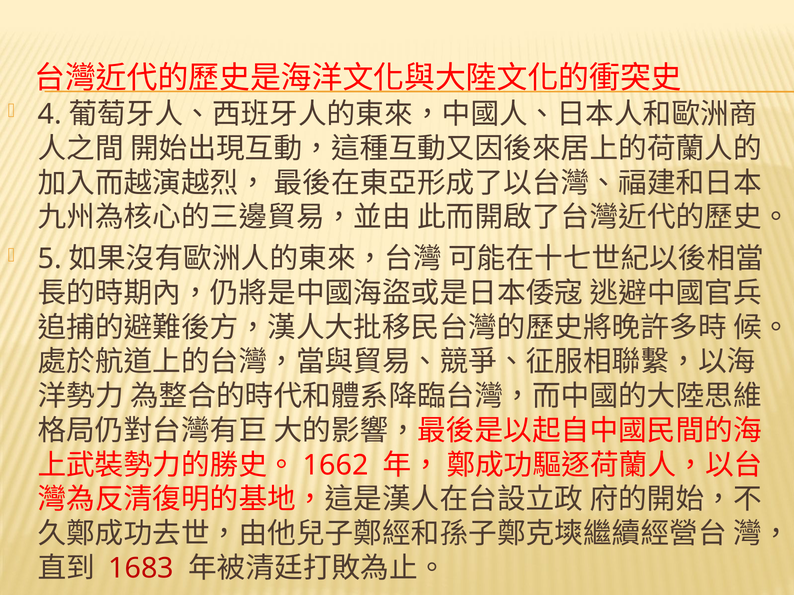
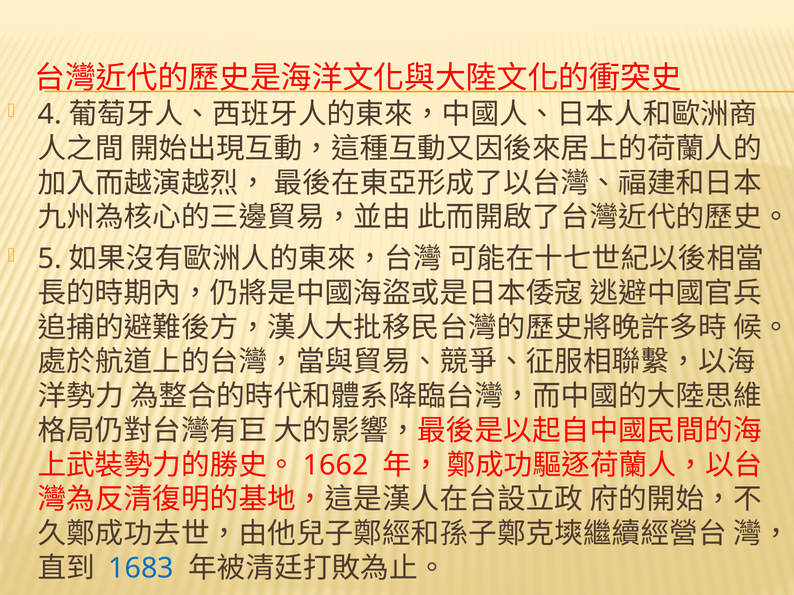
1683 colour: red -> blue (141, 569)
